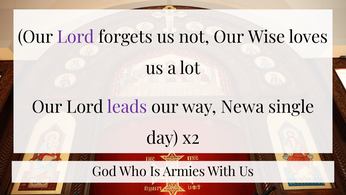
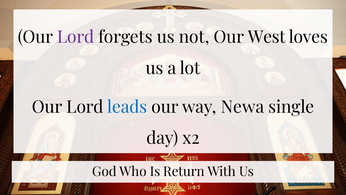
Wise: Wise -> West (267, 37)
leads colour: purple -> blue (127, 107)
Armies: Armies -> Return (184, 171)
